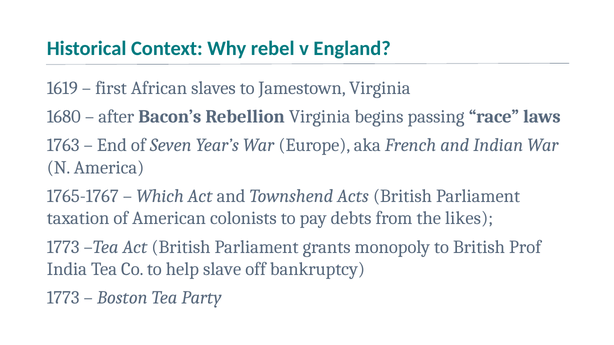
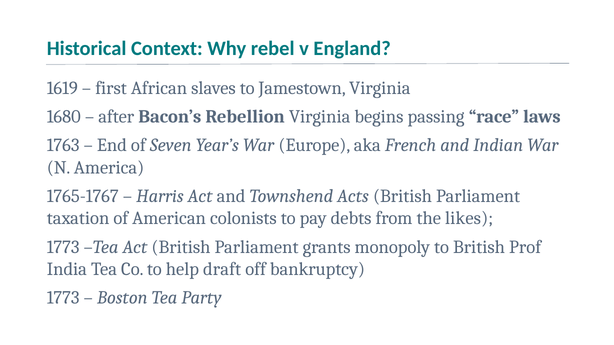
Which: Which -> Harris (160, 196)
slave: slave -> draft (222, 270)
